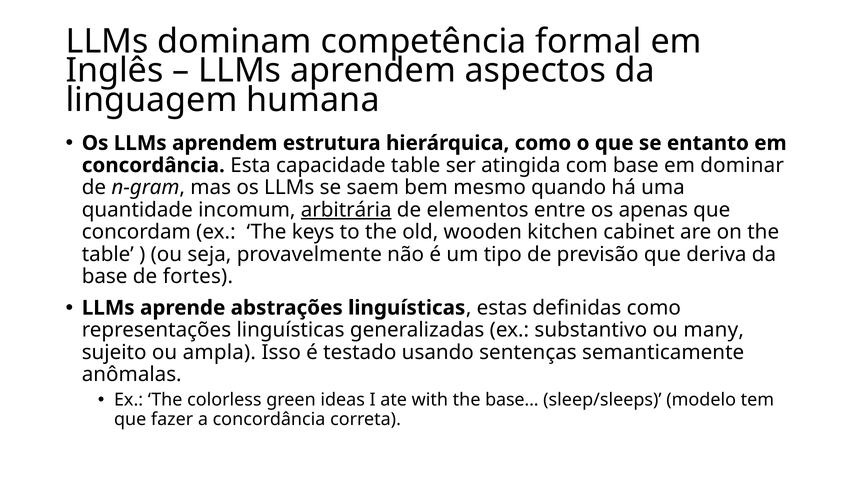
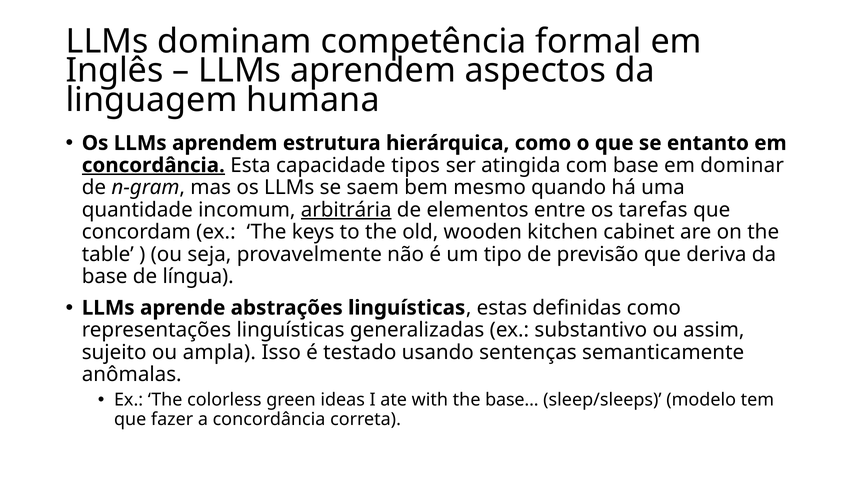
concordância underline: none -> present (153, 165)
capacidade table: table -> tipos (416, 165)
apenas: apenas -> tarefas (653, 210)
fortes: fortes -> língua (198, 277)
many: many -> assim (714, 330)
